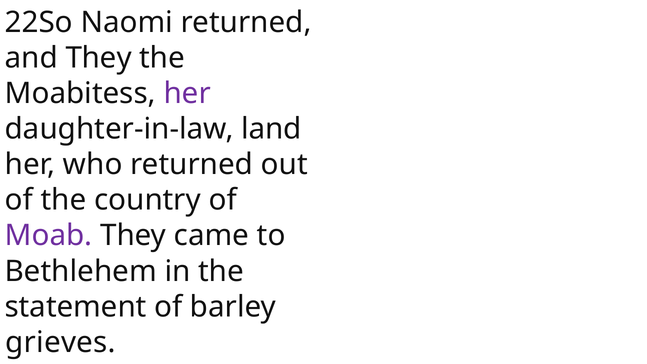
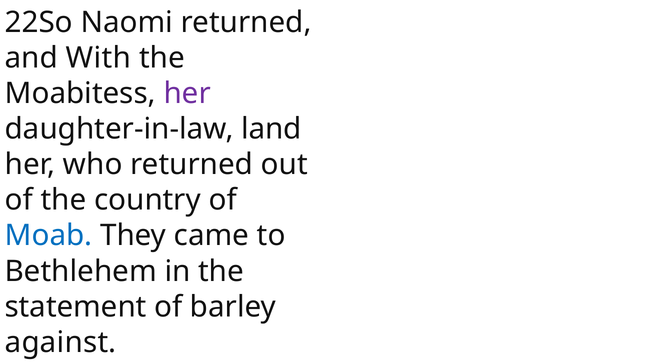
and They: They -> With (98, 58)
Moab colour: purple -> blue (49, 236)
grieves: grieves -> against (61, 342)
